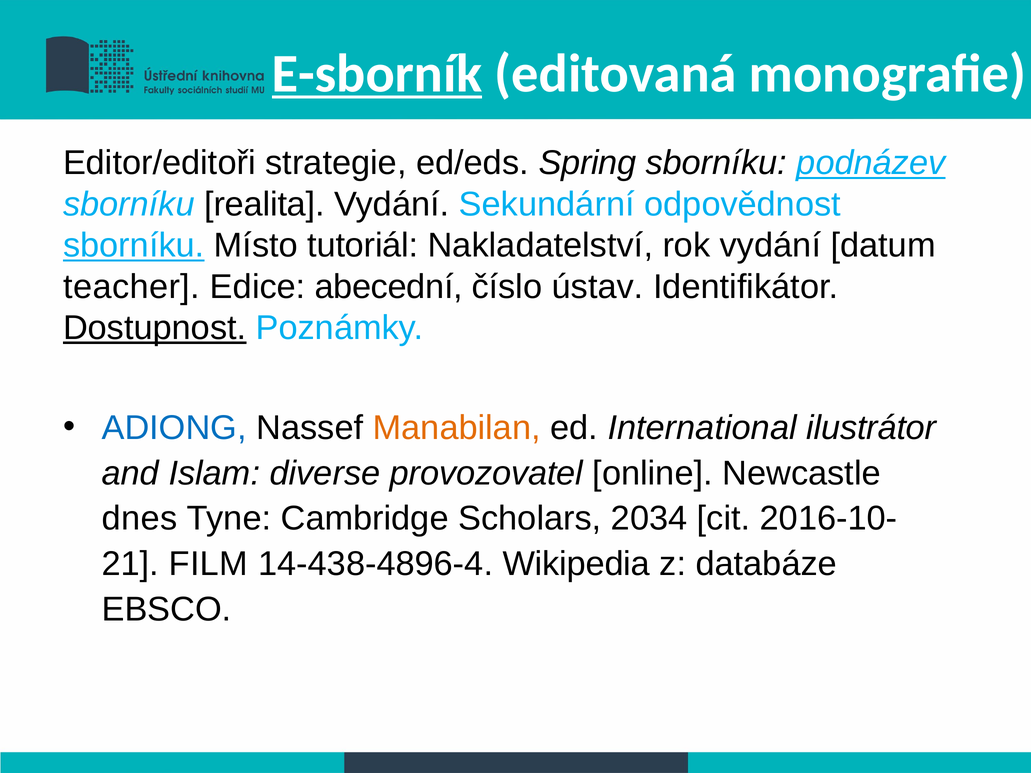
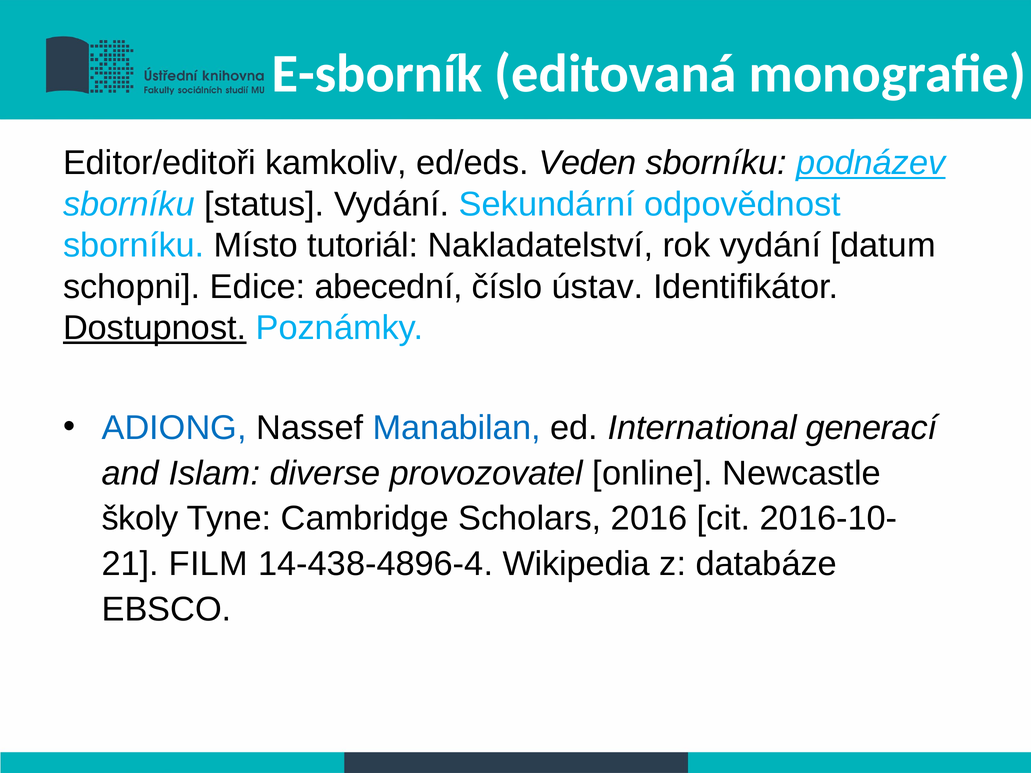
E-sborník underline: present -> none (377, 74)
strategie: strategie -> kamkoliv (336, 163)
Spring: Spring -> Veden (587, 163)
realita: realita -> status (264, 204)
sborníku underline: present -> none (134, 246)
teacher: teacher -> schopni (132, 287)
Manabilan colour: orange -> blue (457, 428)
ilustrátor: ilustrátor -> generací (871, 428)
dnes: dnes -> školy (140, 519)
2034: 2034 -> 2016 (649, 519)
